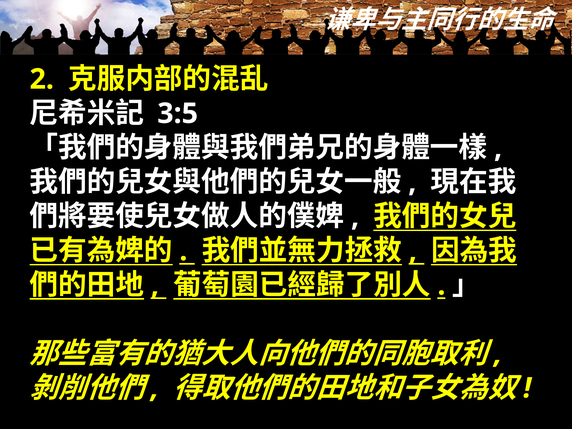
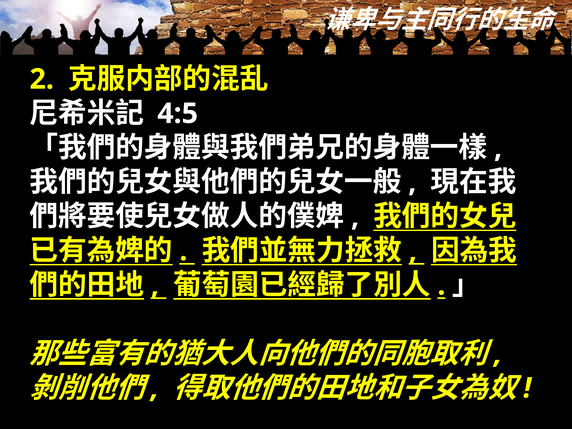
3:5: 3:5 -> 4:5 (178, 114)
